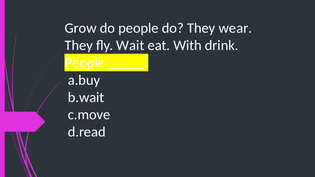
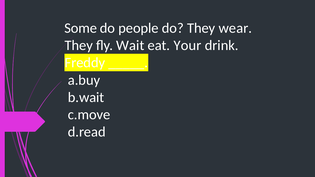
Grow: Grow -> Some (81, 28)
With: With -> Your (187, 45)
People: People -> Freddy (85, 63)
